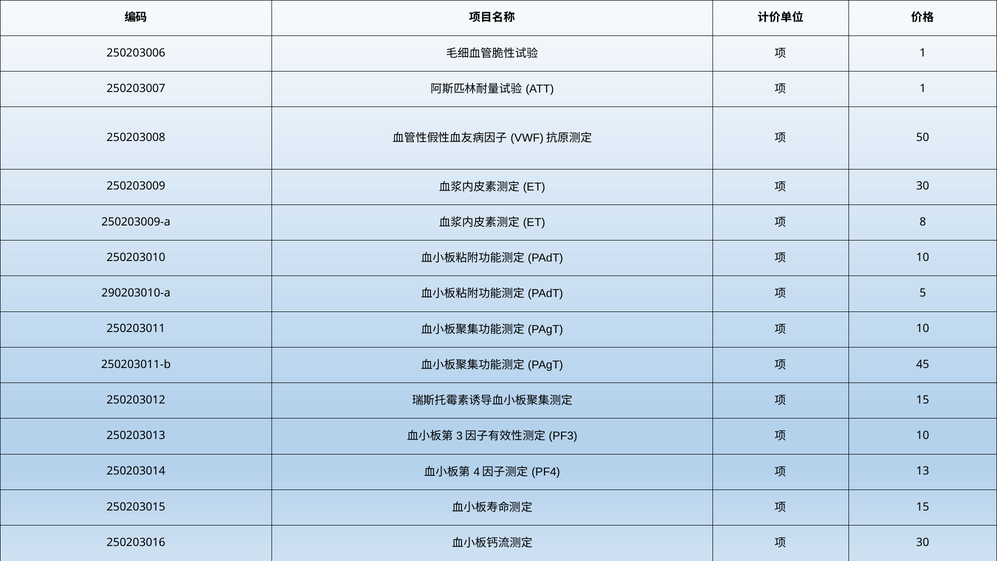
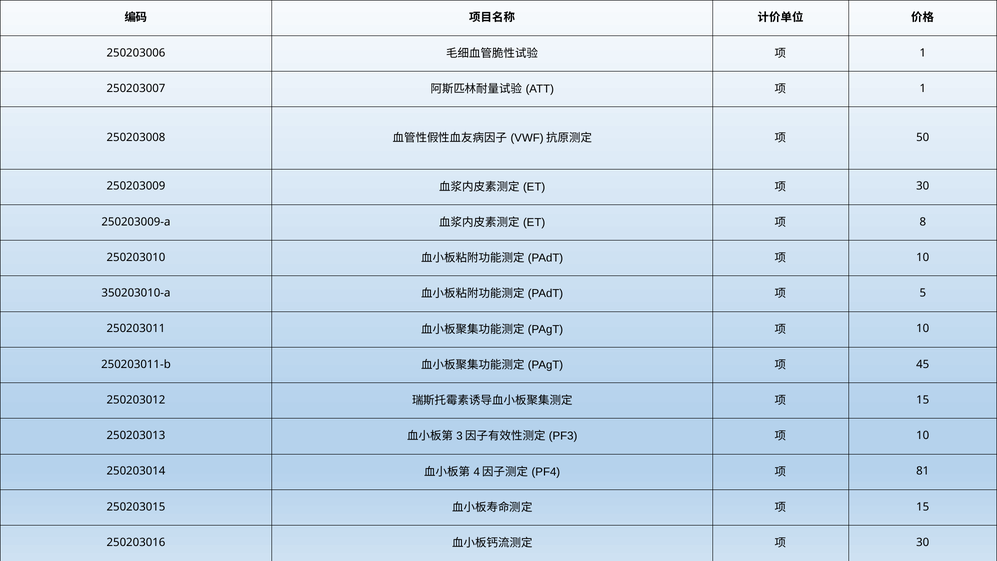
290203010-a: 290203010-a -> 350203010-a (136, 293)
13: 13 -> 81 (923, 471)
